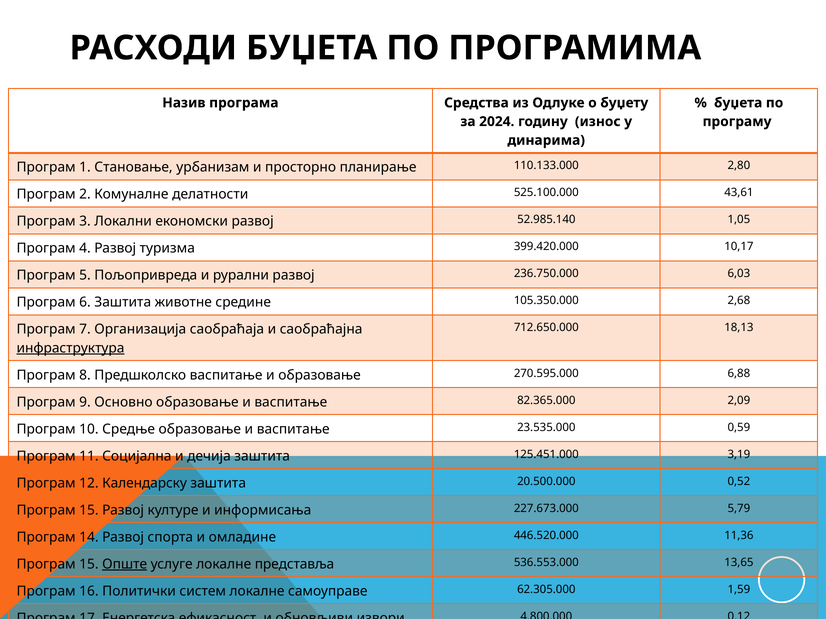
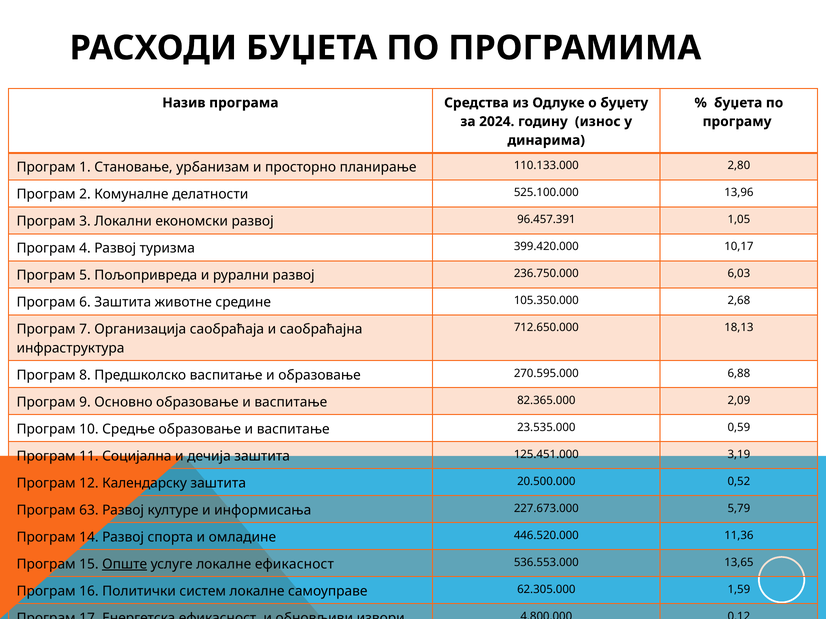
43,61: 43,61 -> 13,96 (739, 193)
52.985.140: 52.985.140 -> 96.457.391 (546, 220)
инфраструктура underline: present -> none (70, 348)
15: 15 -> 63 (89, 510)
локалне представља: представља -> ефикасност (294, 564)
